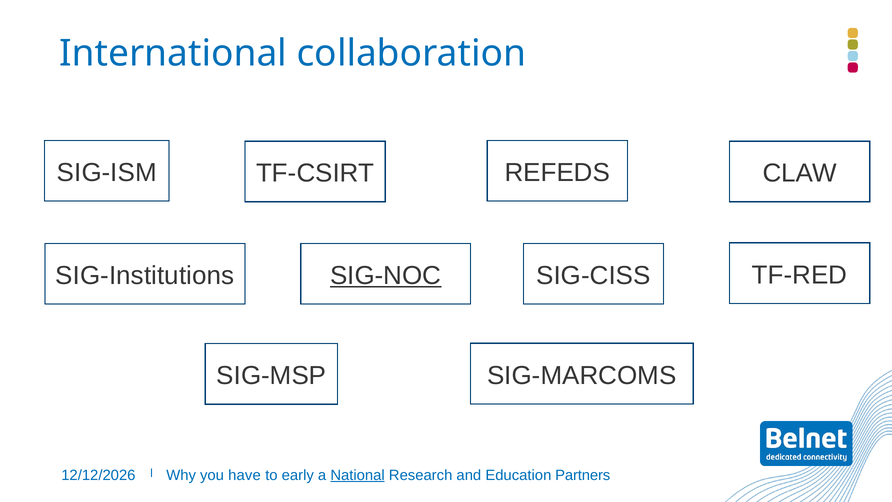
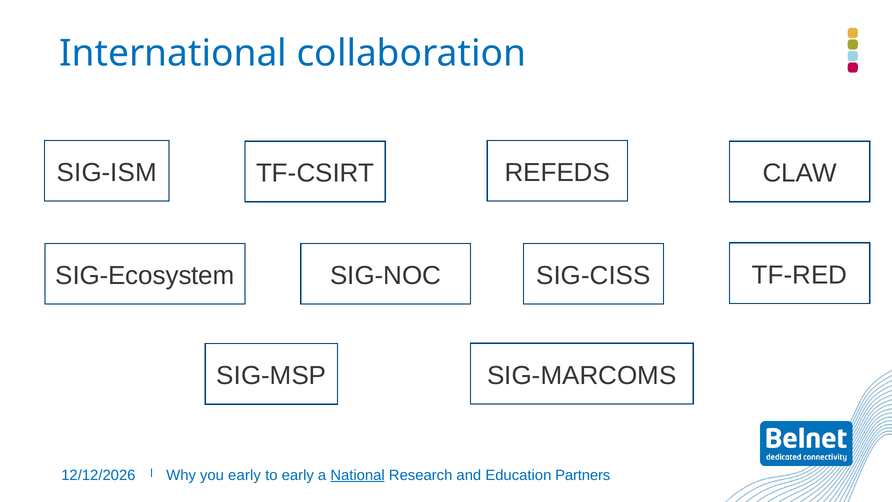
SIG-Institutions: SIG-Institutions -> SIG-Ecosystem (145, 275)
SIG-NOC underline: present -> none (386, 275)
you have: have -> early (244, 475)
